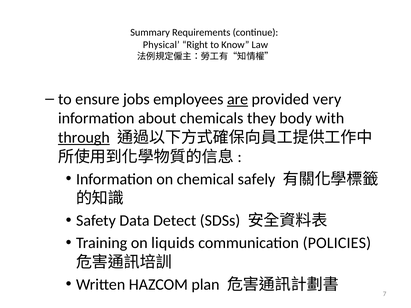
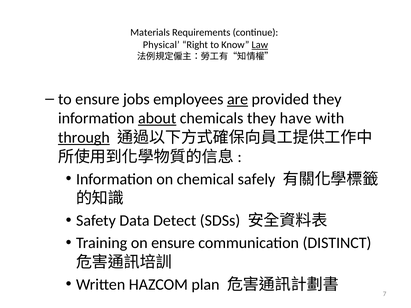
Summary: Summary -> Materials (150, 33)
Law underline: none -> present (260, 45)
provided very: very -> they (327, 99)
about underline: none -> present (157, 118)
body: body -> have (296, 118)
on liquids: liquids -> ensure (173, 243)
POLICIES: POLICIES -> DISTINCT (337, 243)
